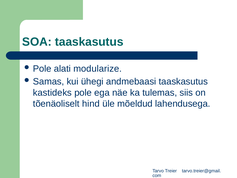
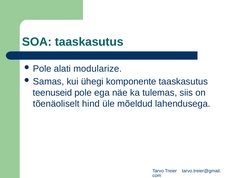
andmebaasi: andmebaasi -> komponente (131, 82)
kastideks: kastideks -> teenuseid (52, 93)
